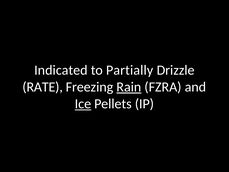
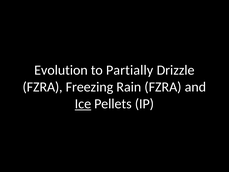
Indicated: Indicated -> Evolution (61, 70)
RATE: RATE -> FZRA (43, 87)
Rain underline: present -> none (129, 87)
